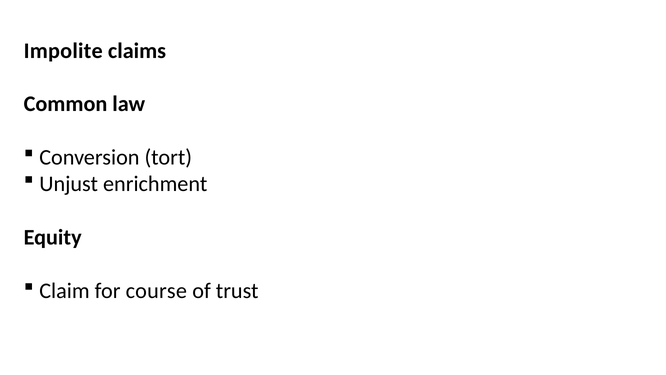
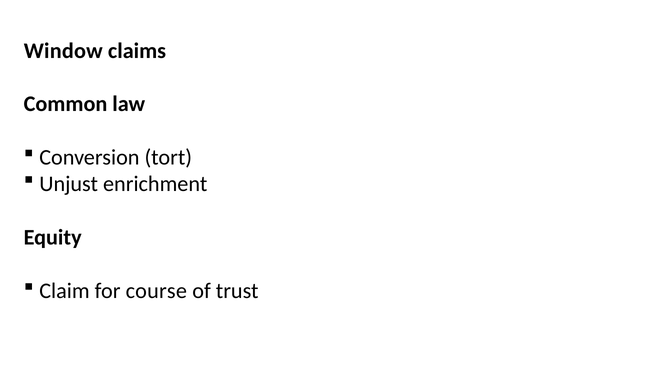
Impolite: Impolite -> Window (63, 51)
